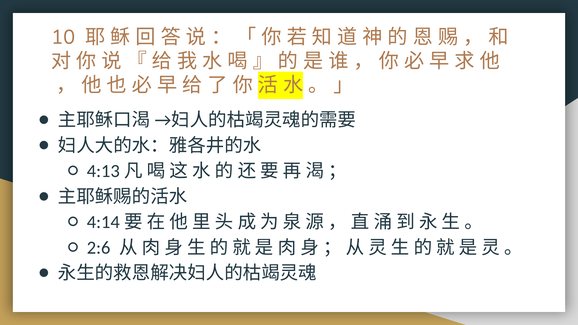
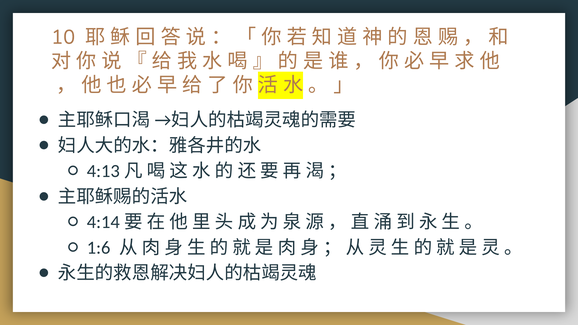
2:6: 2:6 -> 1:6 (99, 248)
